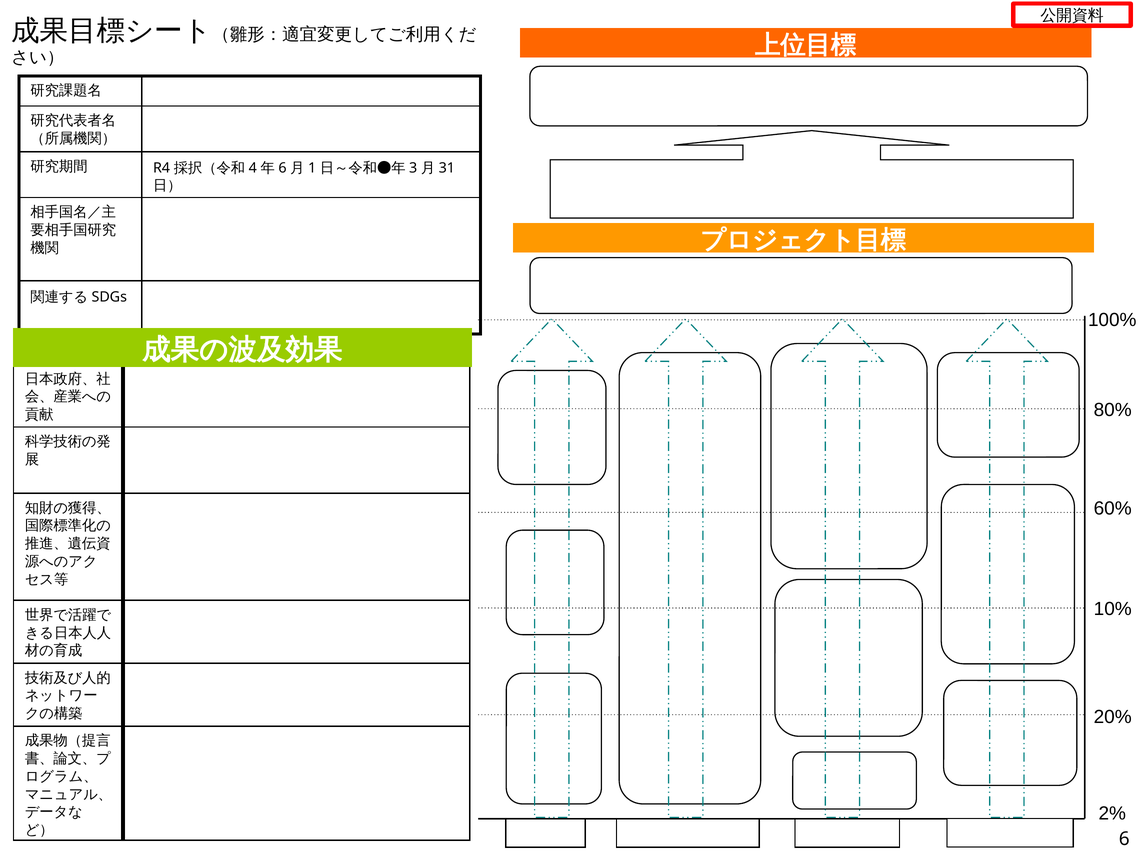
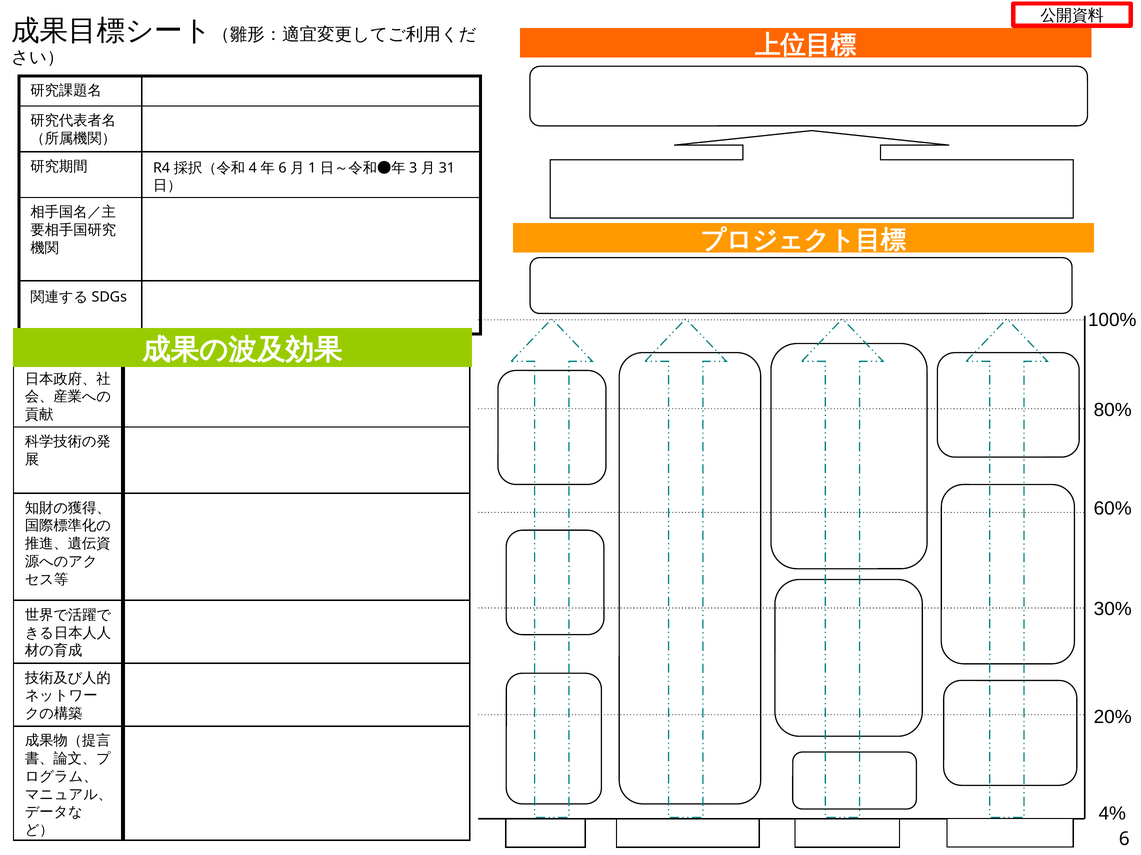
10%: 10% -> 30% (1113, 610)
2%: 2% -> 4% (1112, 814)
